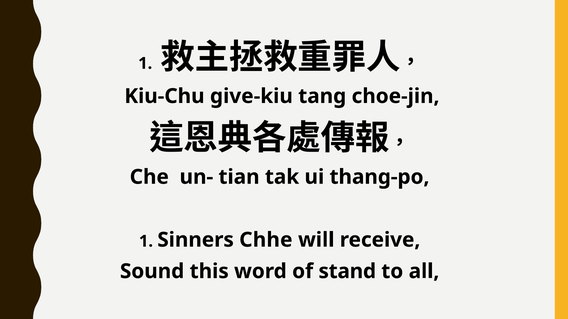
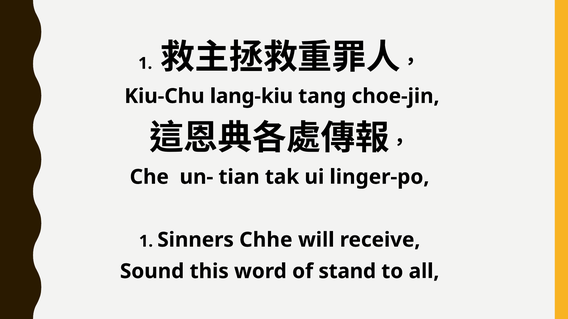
give-kiu: give-kiu -> lang-kiu (252, 96)
thang-po: thang-po -> linger-po (379, 177)
